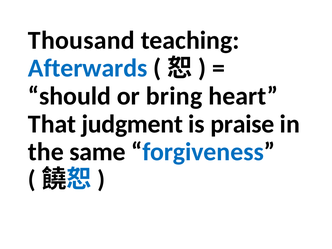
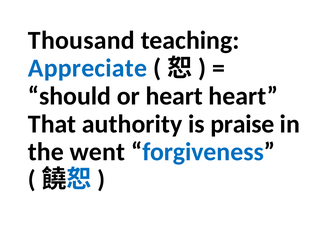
Afterwards: Afterwards -> Appreciate (88, 68)
or bring: bring -> heart (174, 96)
judgment: judgment -> authority (132, 124)
same: same -> went (97, 152)
